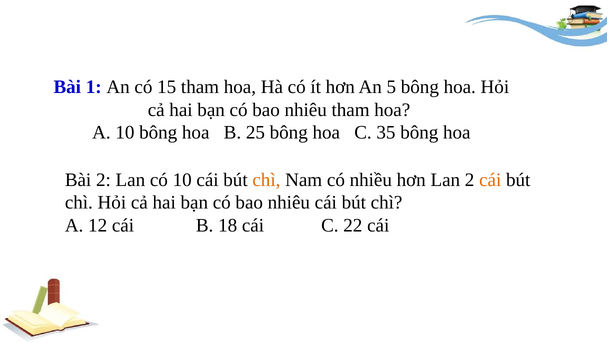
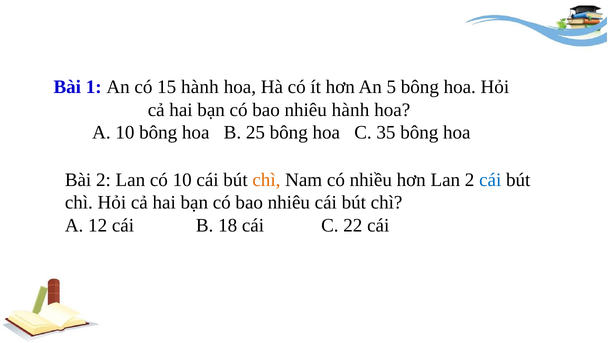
15 tham: tham -> hành (200, 87)
nhiêu tham: tham -> hành (350, 110)
cái colour: orange -> blue (490, 180)
